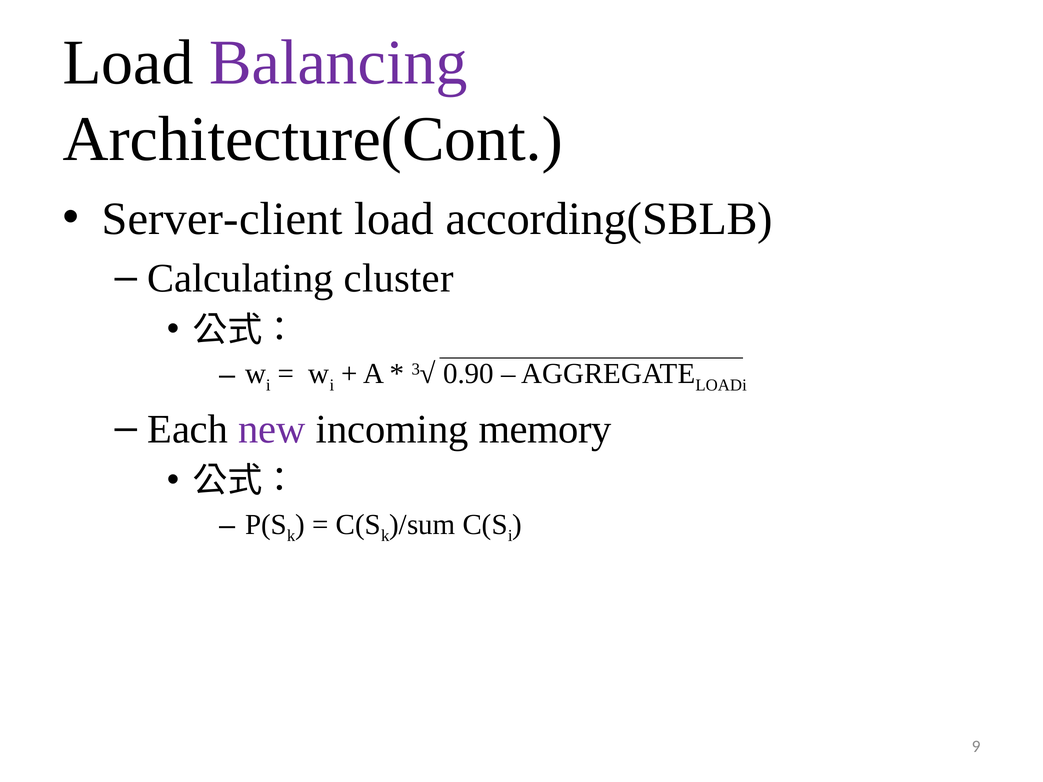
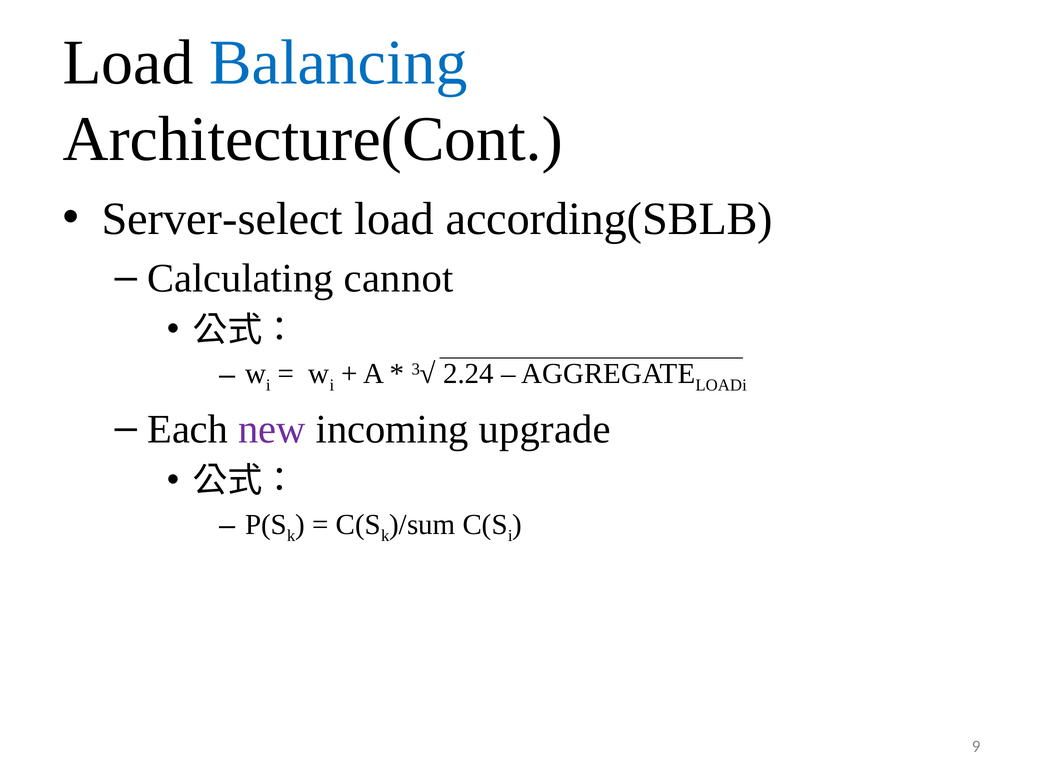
Balancing colour: purple -> blue (338, 63)
Server-client: Server-client -> Server-select (222, 219)
cluster: cluster -> cannot (399, 279)
0.90: 0.90 -> 2.24 (468, 374)
memory: memory -> upgrade (545, 429)
